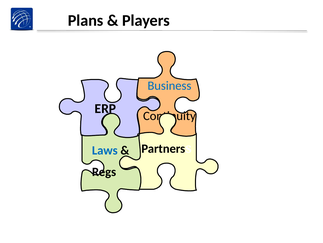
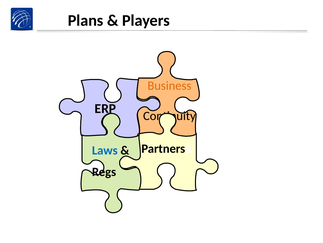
Business colour: blue -> orange (169, 85)
